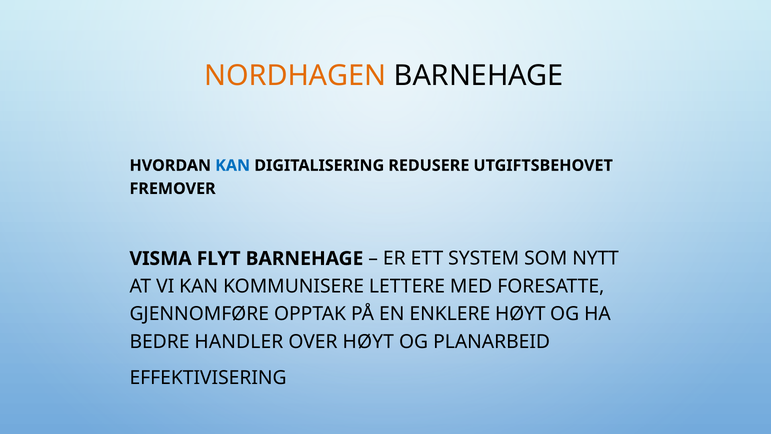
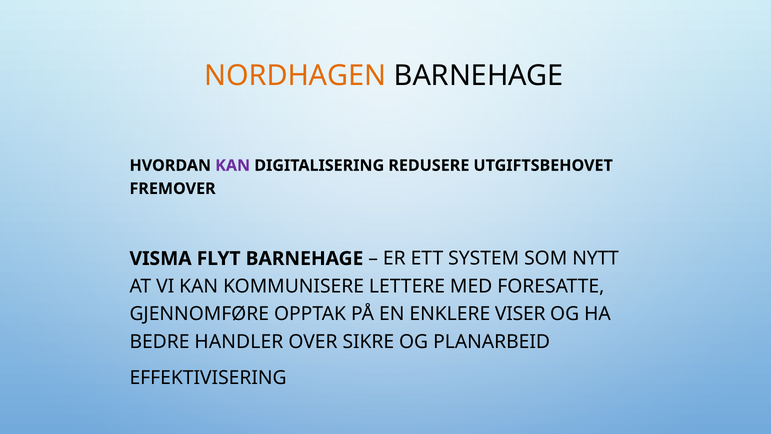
KAN colour: blue -> purple (233, 165)
ENKLERE HØYT: HØYT -> VISER (520, 314)
OVER HØYT: HØYT -> SIKRE (368, 342)
